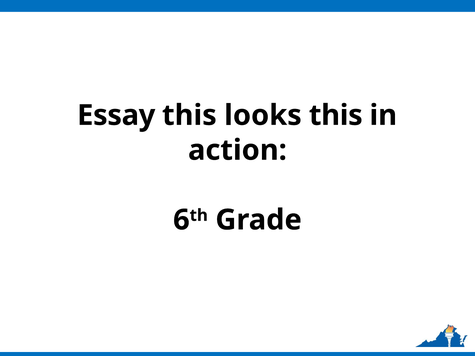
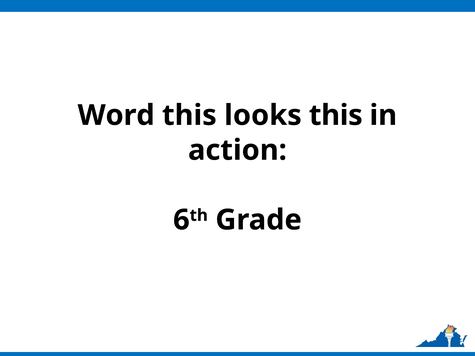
Essay: Essay -> Word (116, 115)
